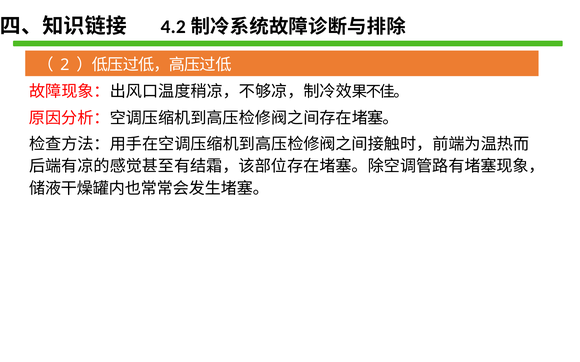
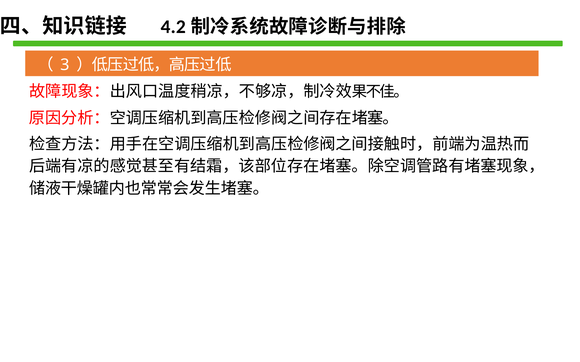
2: 2 -> 3 (65, 65)
